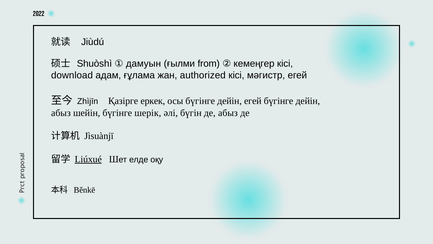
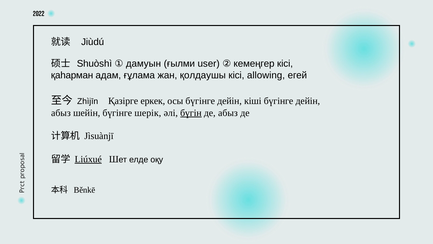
from: from -> user (209, 64)
download: download -> қаһарман (72, 75)
authorized: authorized -> қолдаушы (203, 75)
мәгистр: мәгистр -> allowing (266, 75)
дейін егей: егей -> кіші (253, 101)
бүгін underline: none -> present (191, 113)
